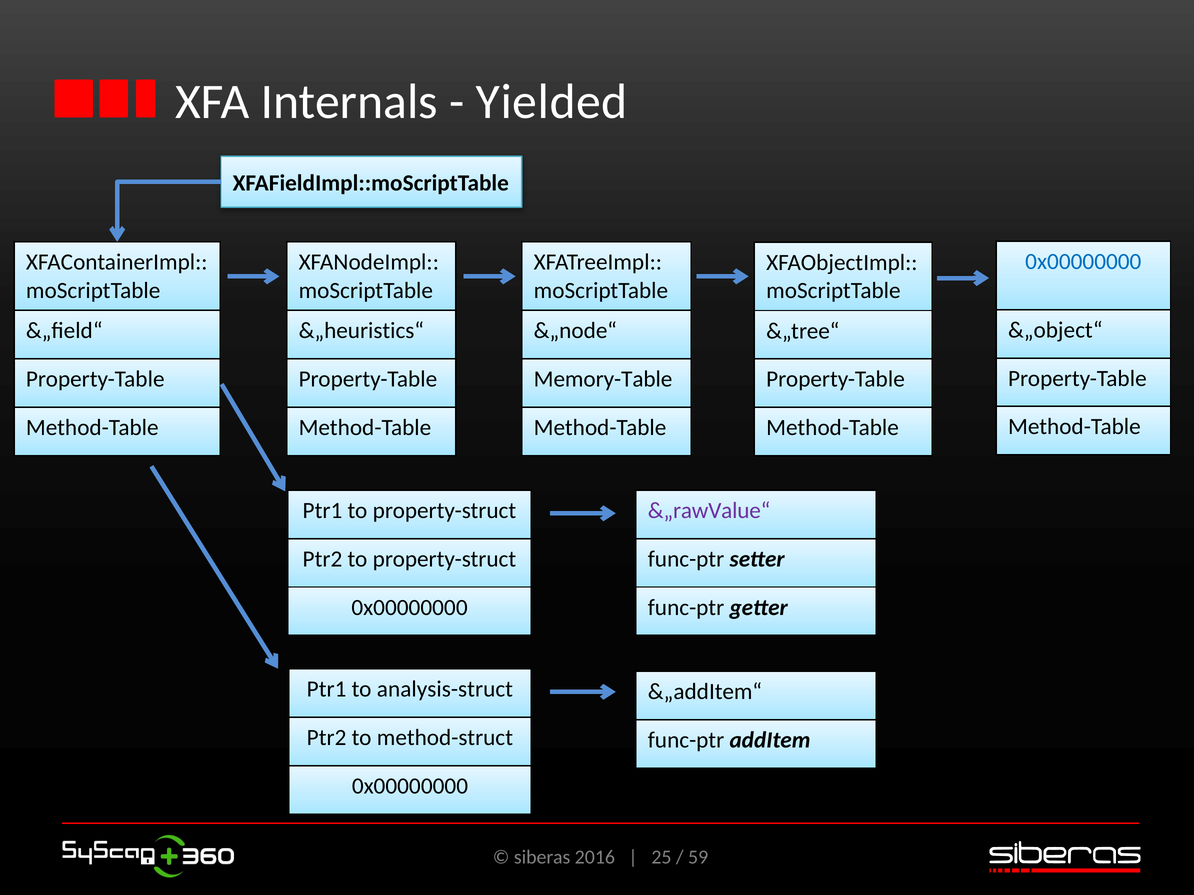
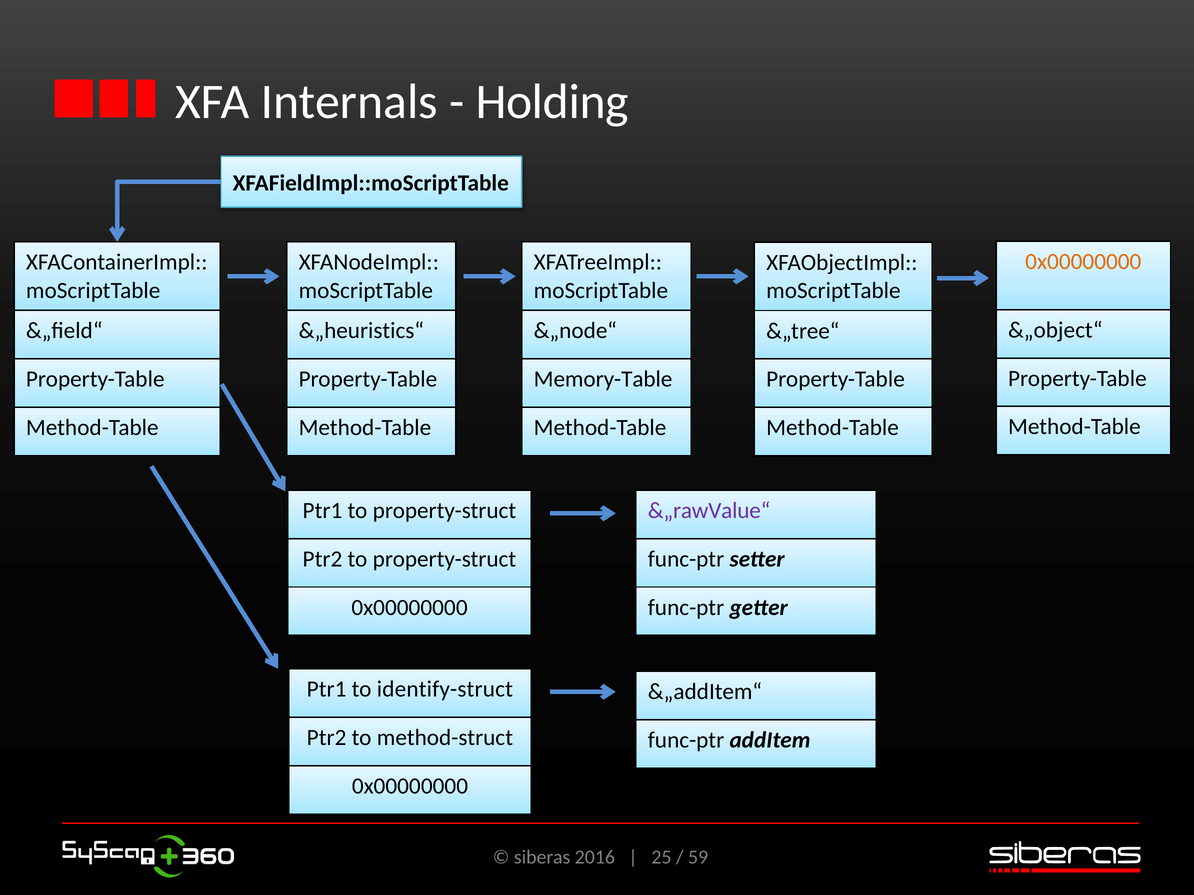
Yielded: Yielded -> Holding (552, 102)
0x00000000 colour: blue -> orange (1083, 262)
analysis-struct: analysis-struct -> identify-struct (445, 690)
